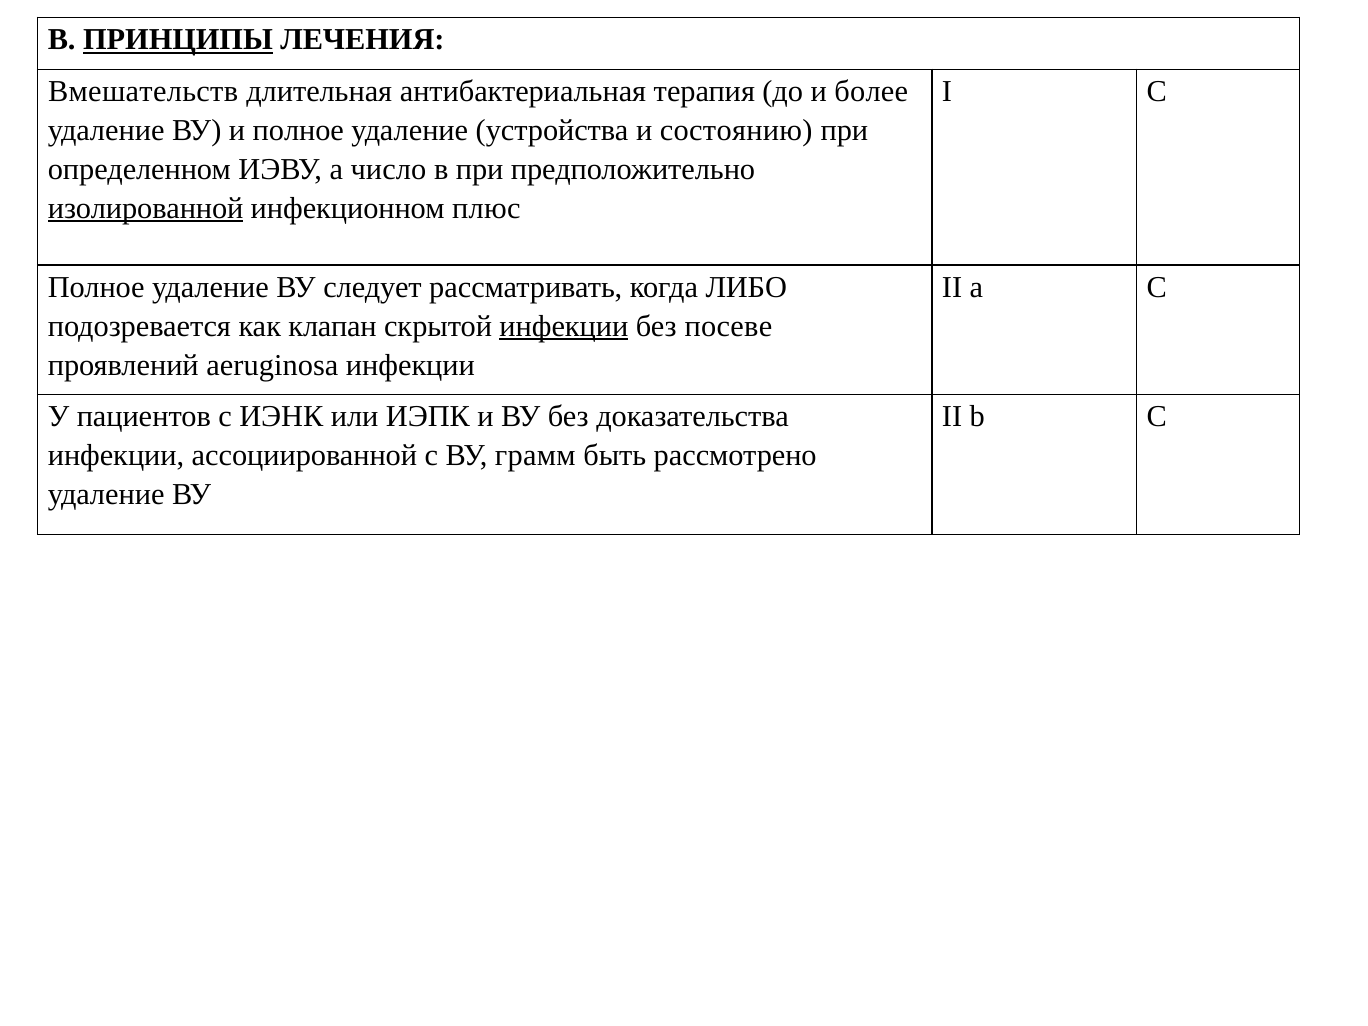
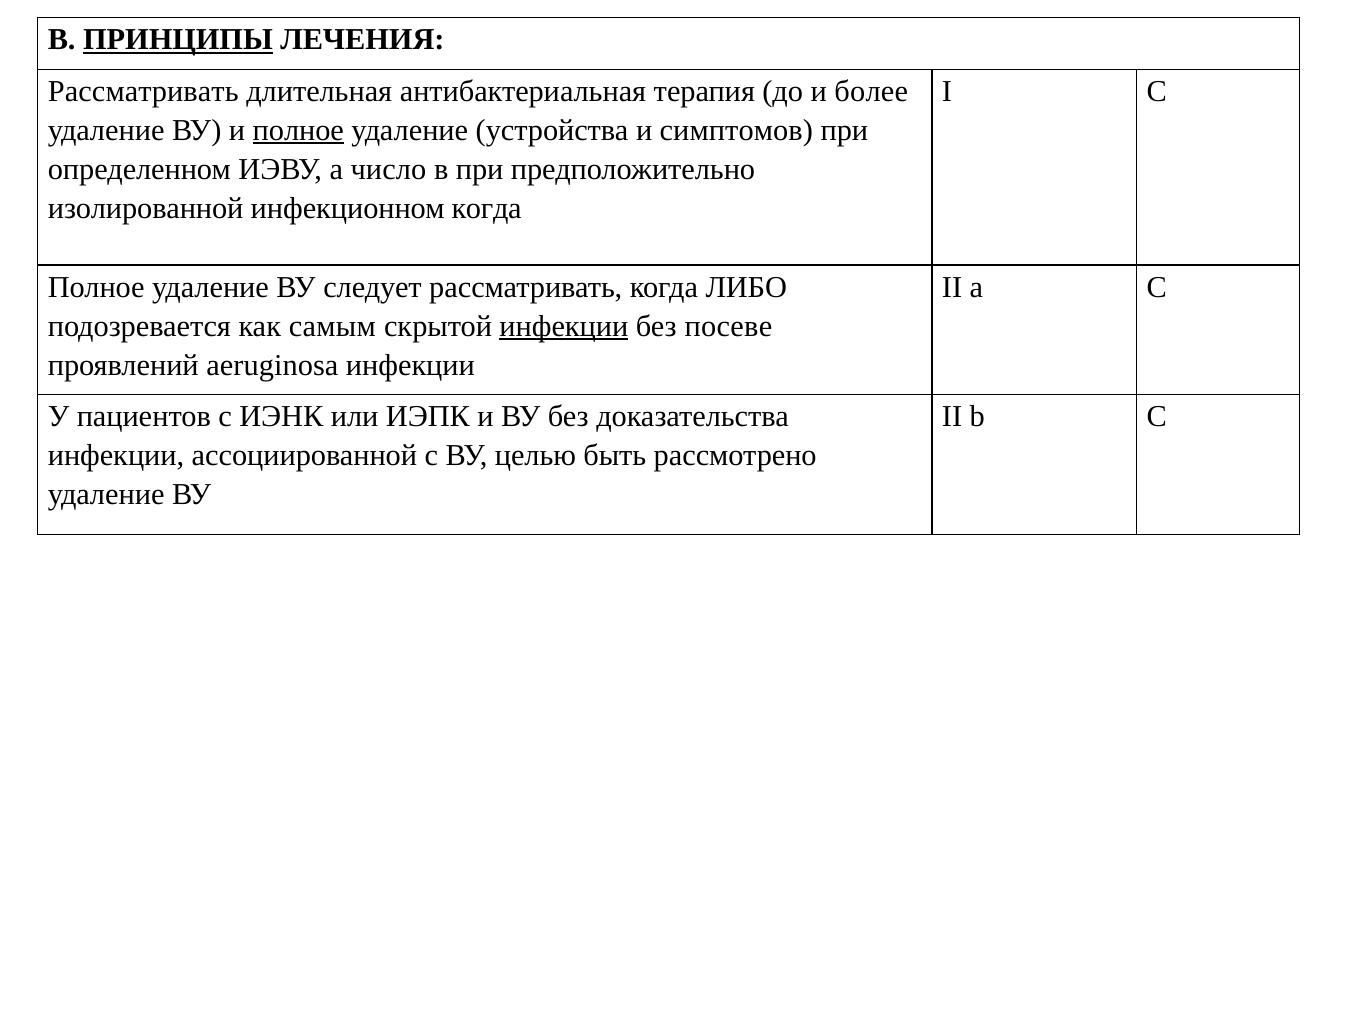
Вмешательств: Вмешательств -> Рассматривать (143, 91)
полное underline: none -> present (298, 130)
состоянию: состоянию -> симптомов (736, 130)
изолированной underline: present -> none (146, 208)
инфекционном плюс: плюс -> когда (487, 208)
клапан: клапан -> самым (332, 326)
грамм: грамм -> целью (535, 455)
